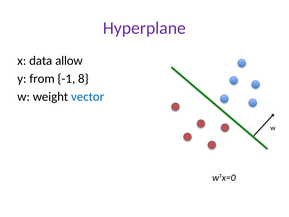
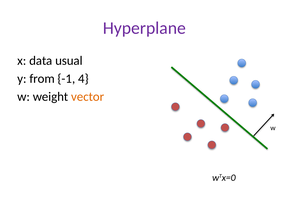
allow: allow -> usual (69, 61)
8: 8 -> 4 (83, 79)
vector colour: blue -> orange (88, 97)
